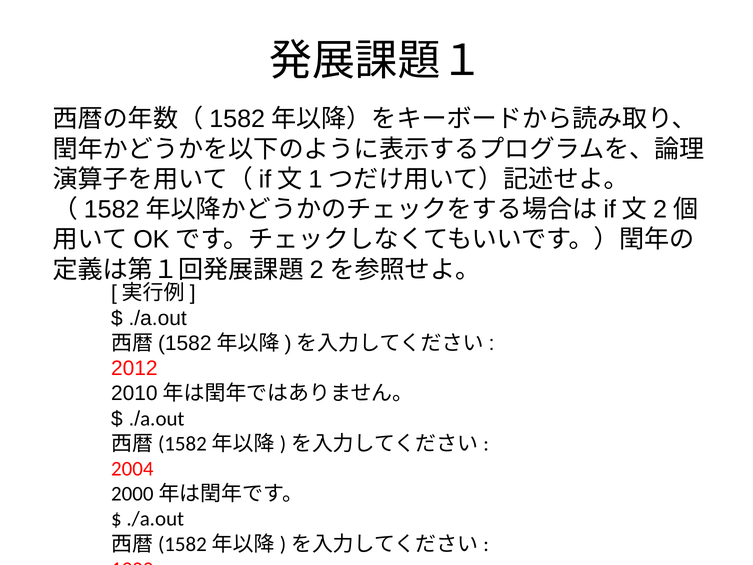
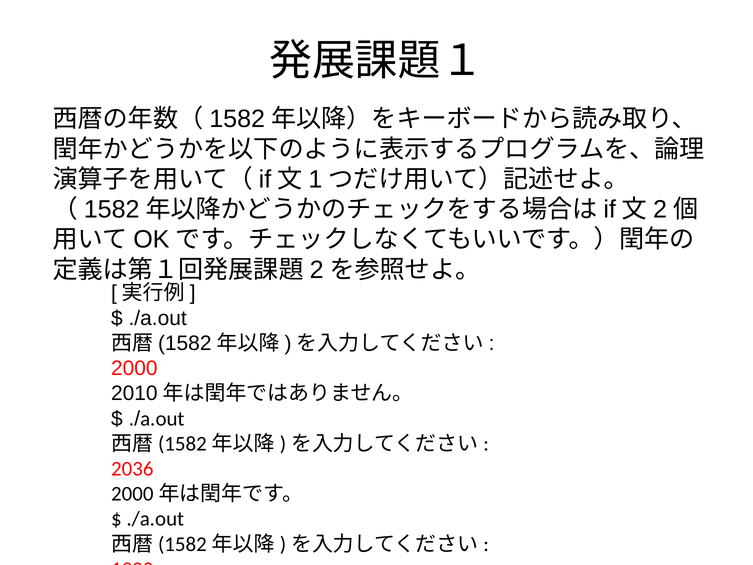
2012: 2012 -> 2000 (134, 368)
2004: 2004 -> 2036 (132, 469)
